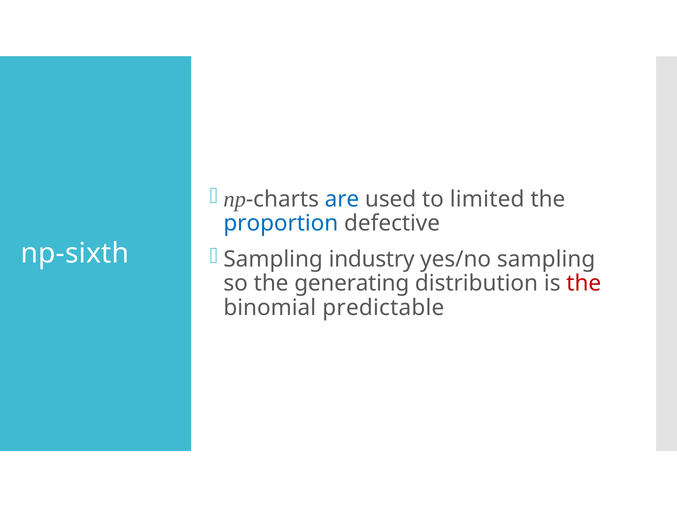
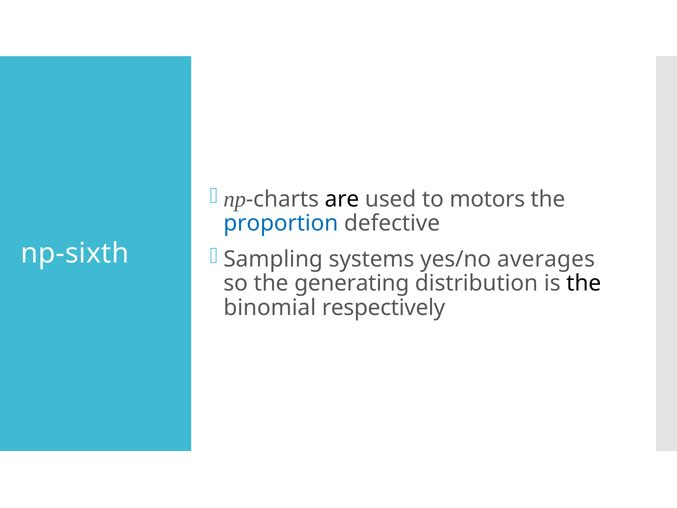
are colour: blue -> black (342, 199)
limited: limited -> motors (487, 199)
industry: industry -> systems (372, 259)
yes/no sampling: sampling -> averages (546, 259)
the colour: red -> black (584, 283)
predictable: predictable -> respectively (384, 308)
